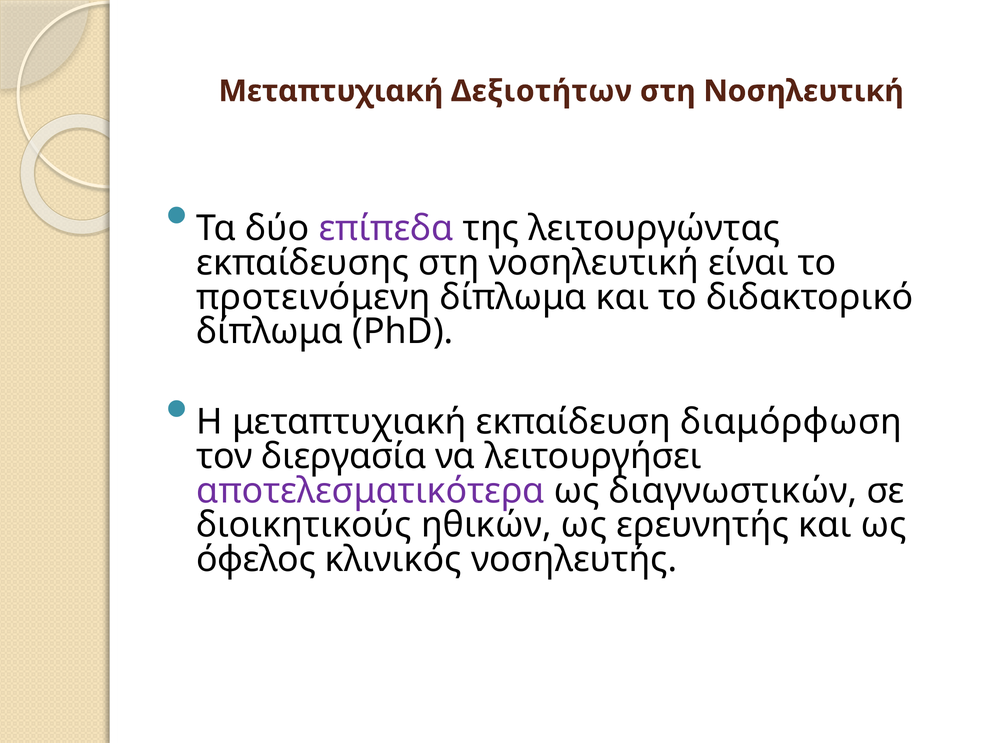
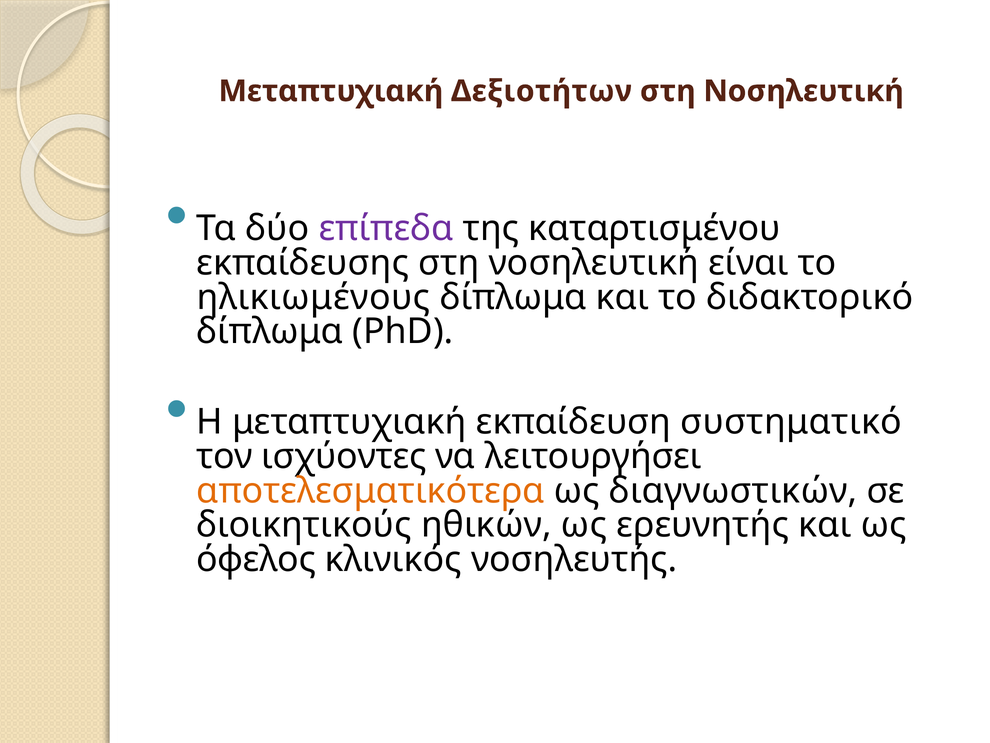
λειτουργώντας: λειτουργώντας -> καταρτισμένου (654, 229)
προτεινόμενη: προτεινόμενη -> ηλικιωμένους (313, 297)
διαμόρφωση: διαμόρφωση -> συστηματικό (791, 422)
διεργασία: διεργασία -> ισχύοντες (344, 456)
αποτελεσματικότερα colour: purple -> orange (370, 490)
